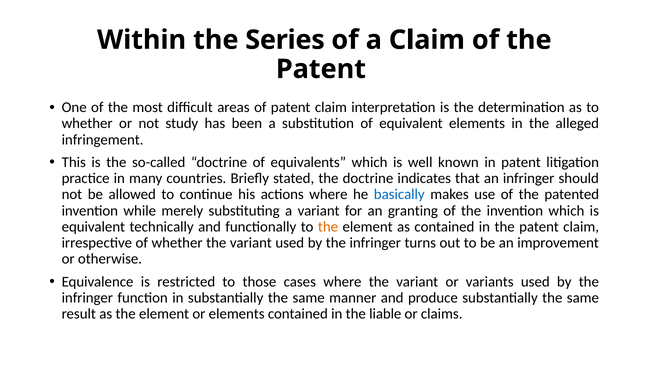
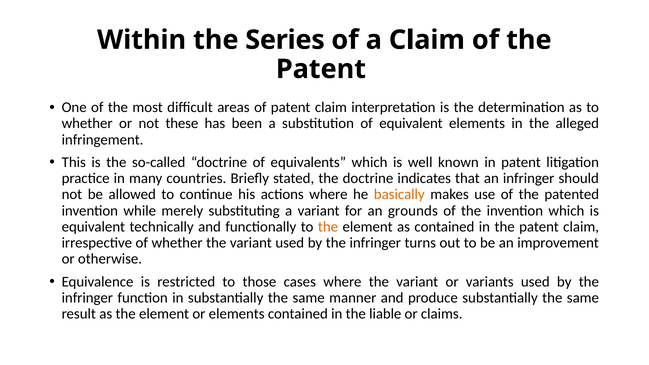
study: study -> these (182, 124)
basically colour: blue -> orange (399, 195)
granting: granting -> grounds (413, 211)
